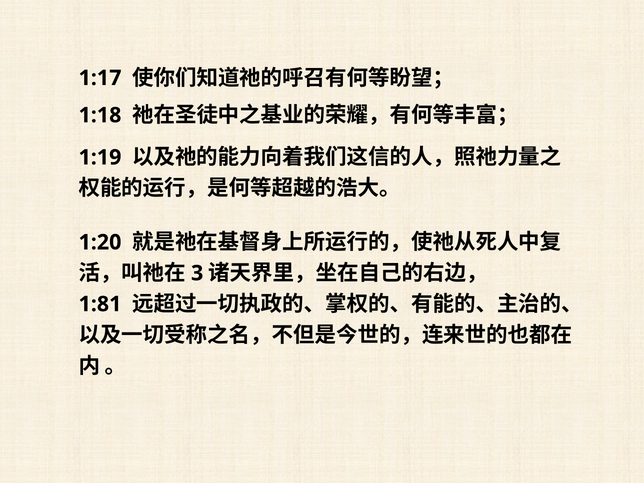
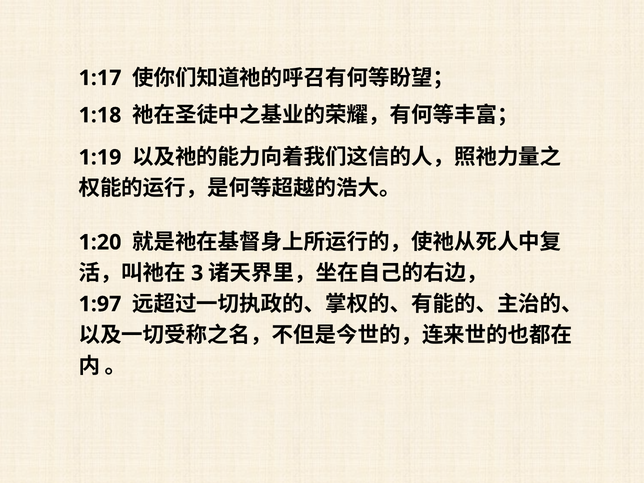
1:81: 1:81 -> 1:97 (100, 304)
